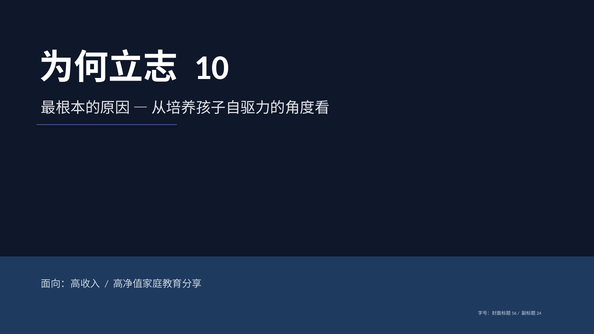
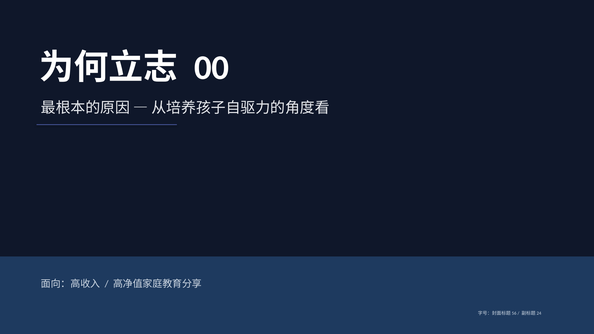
10: 10 -> 00 (212, 68)
